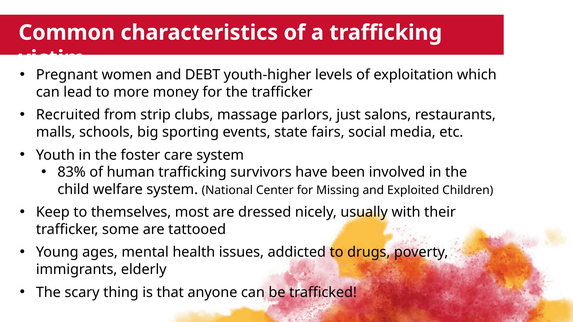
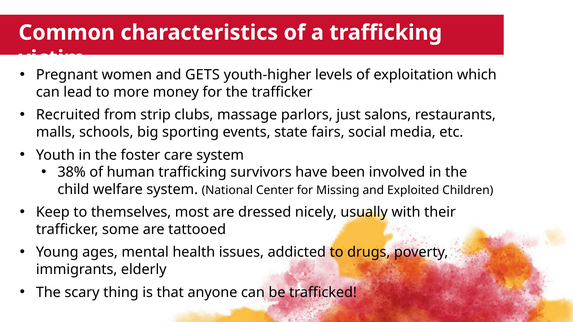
DEBT: DEBT -> GETS (202, 75)
83%: 83% -> 38% (72, 172)
